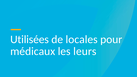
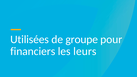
locales: locales -> groupe (82, 39)
médicaux: médicaux -> financiers (33, 51)
